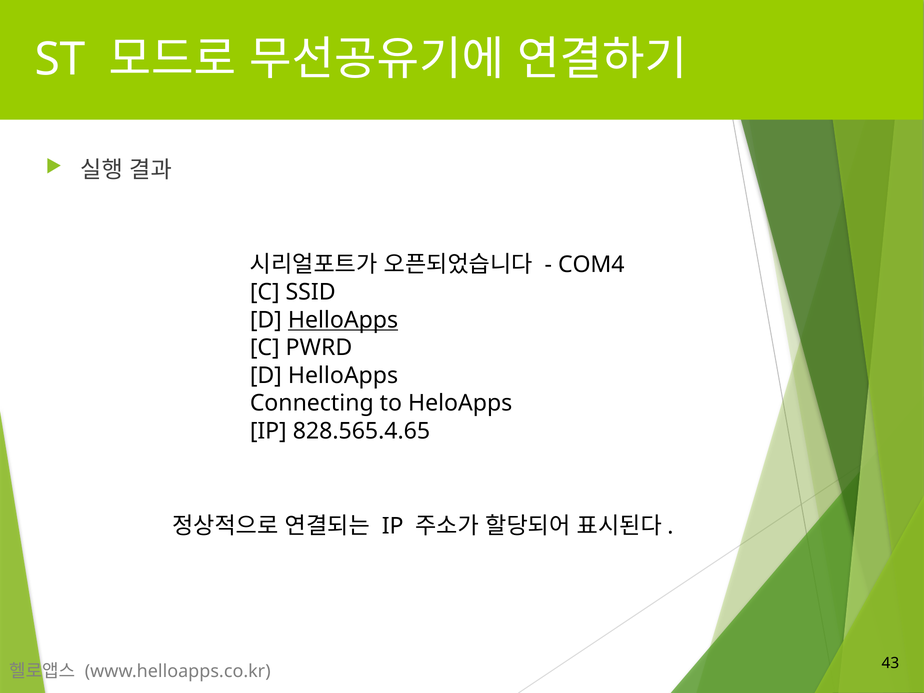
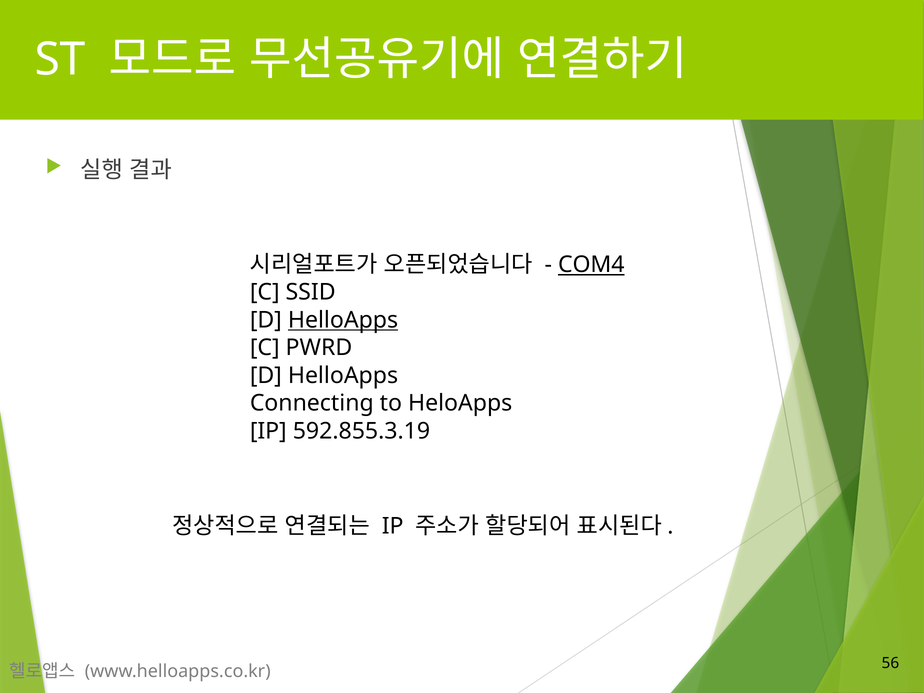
COM4 underline: none -> present (591, 265)
828.565.4.65: 828.565.4.65 -> 592.855.3.19 (361, 431)
43: 43 -> 56 (890, 663)
